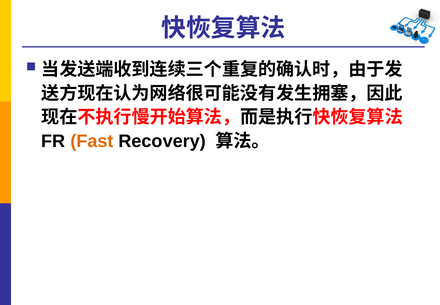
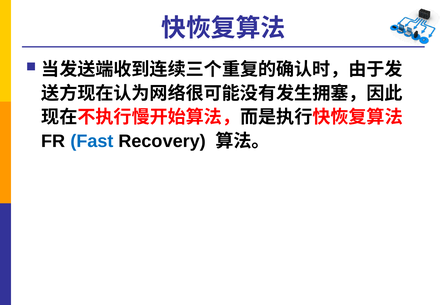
Fast colour: orange -> blue (92, 141)
